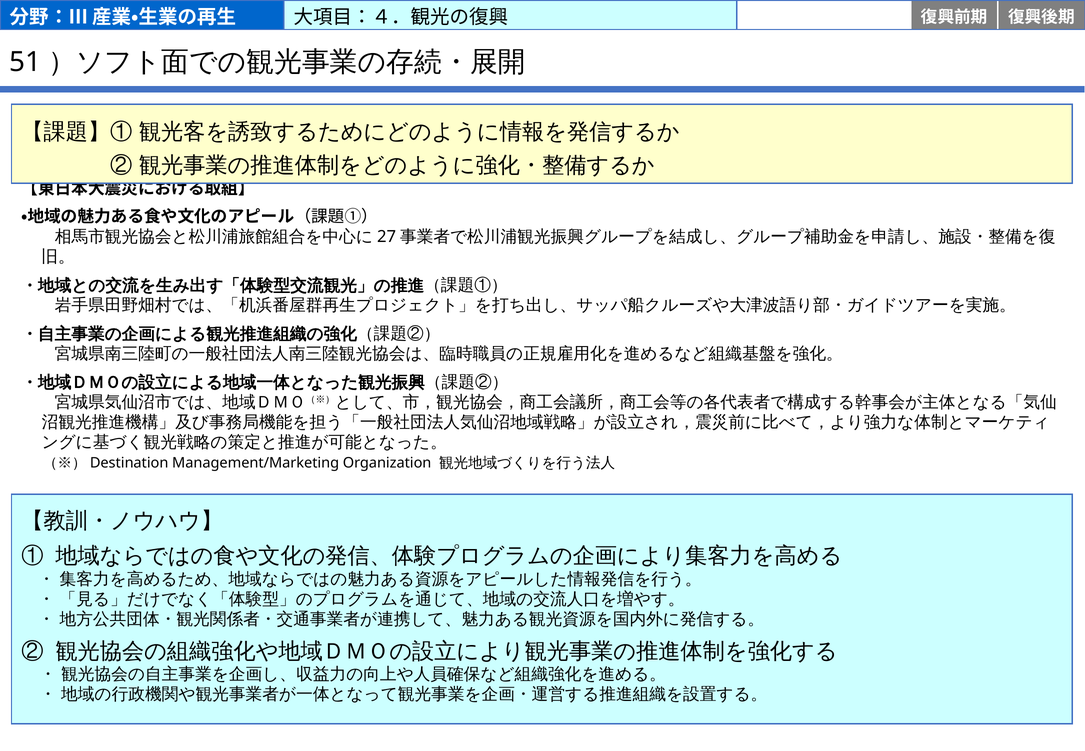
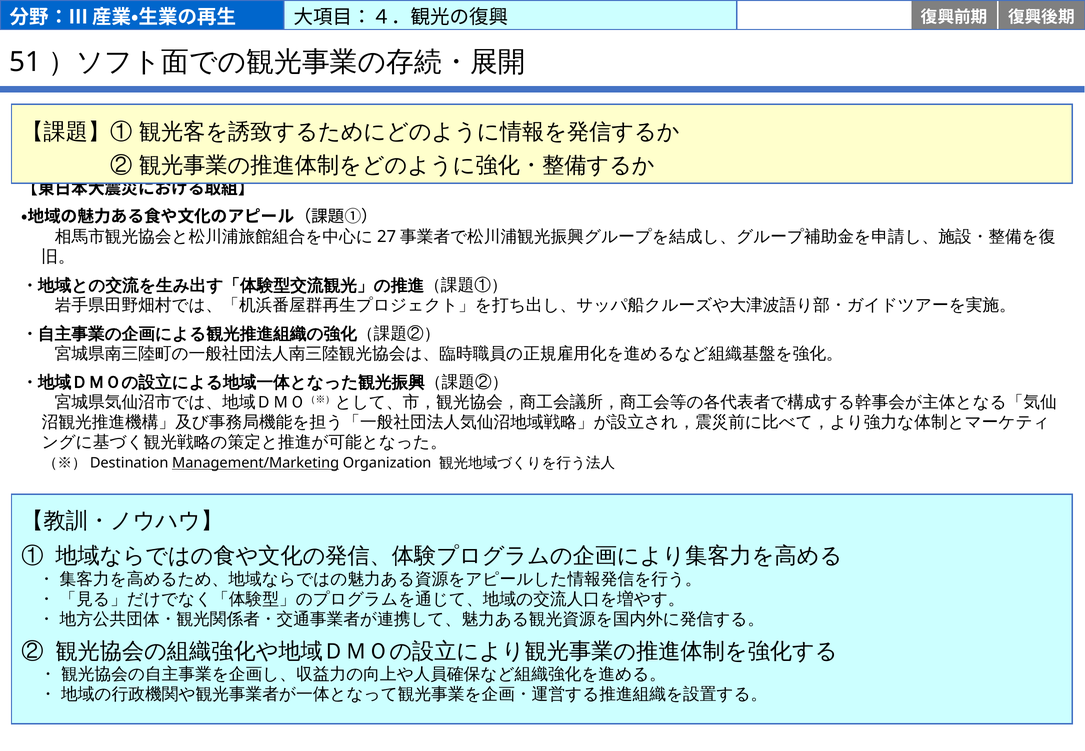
Management/Marketing underline: none -> present (256, 463)
